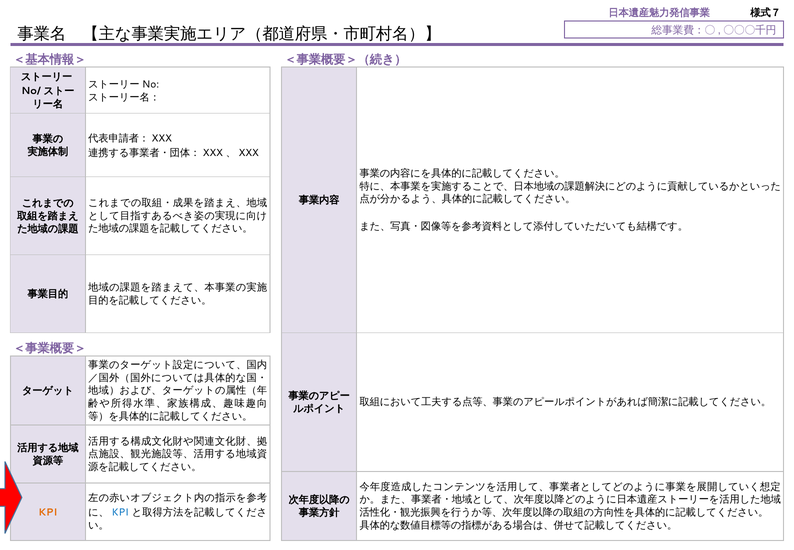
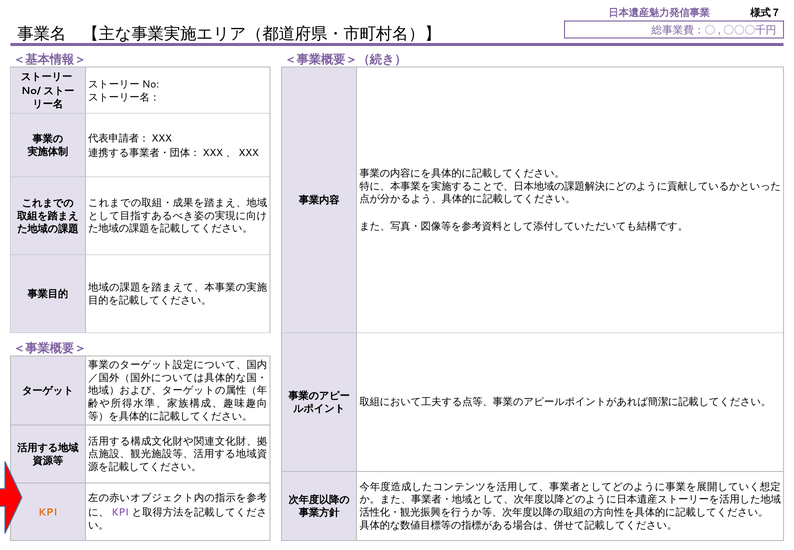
KPI colour: blue -> purple (120, 512)
